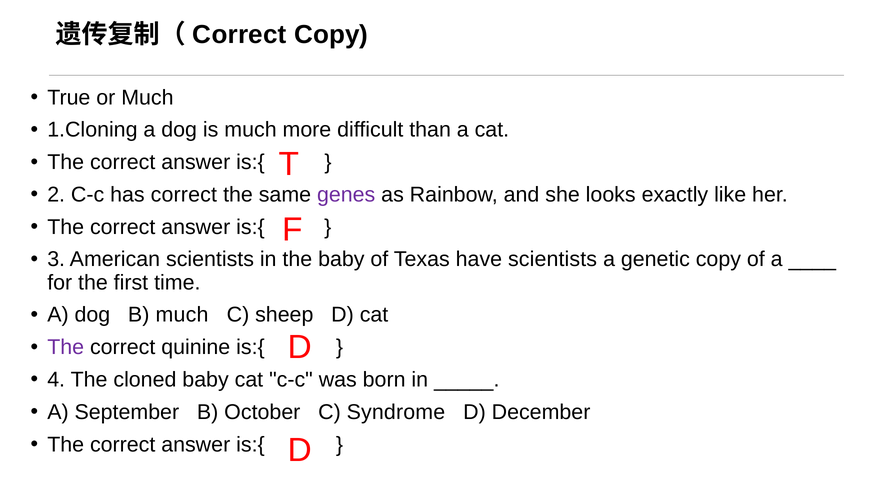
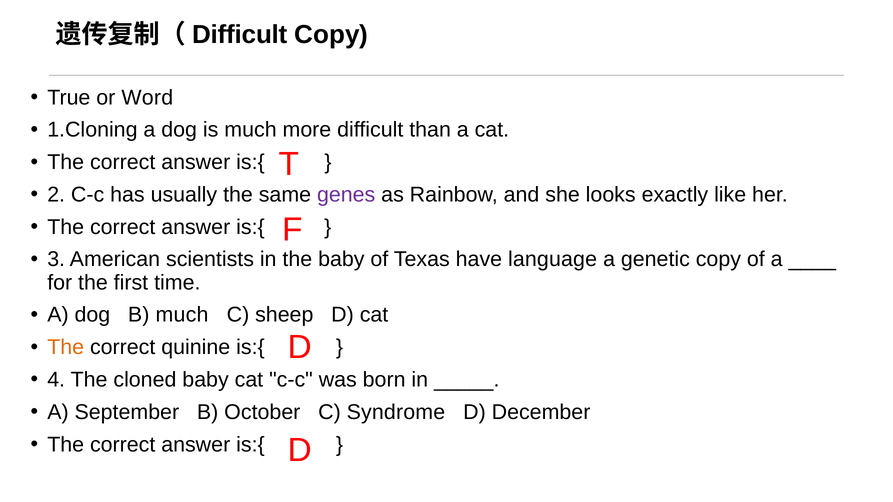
Correct: Correct -> Difficult (240, 35)
or Much: Much -> Word (147, 98)
has correct: correct -> usually (184, 195)
have scientists: scientists -> language (553, 260)
The colour: purple -> orange (66, 348)
